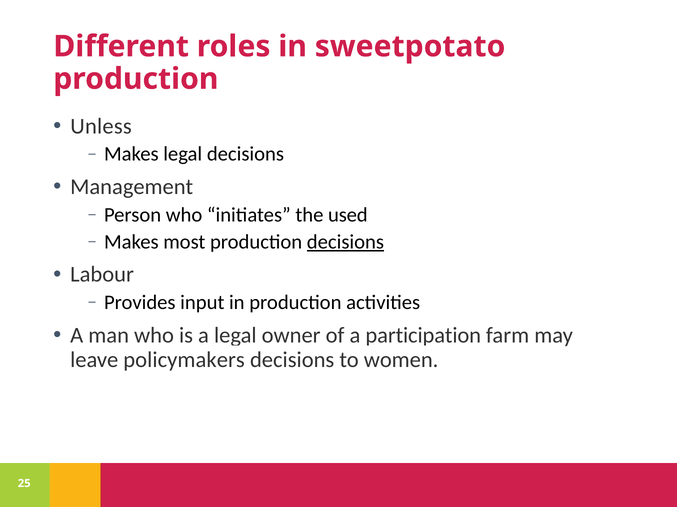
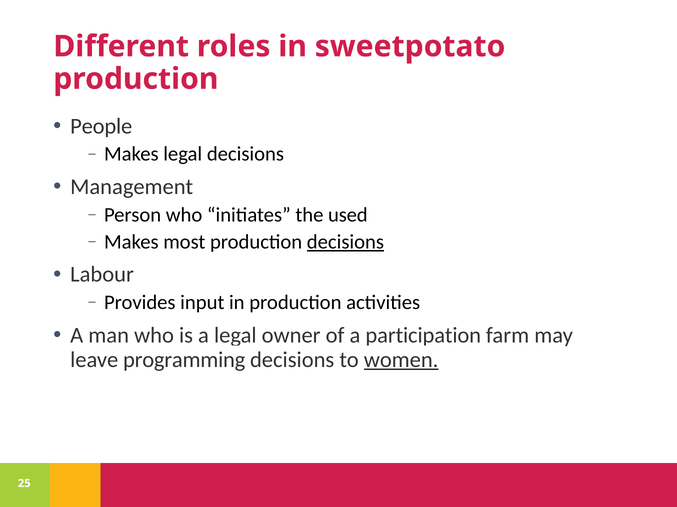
Unless: Unless -> People (101, 126)
policymakers: policymakers -> programming (184, 360)
women underline: none -> present (401, 360)
